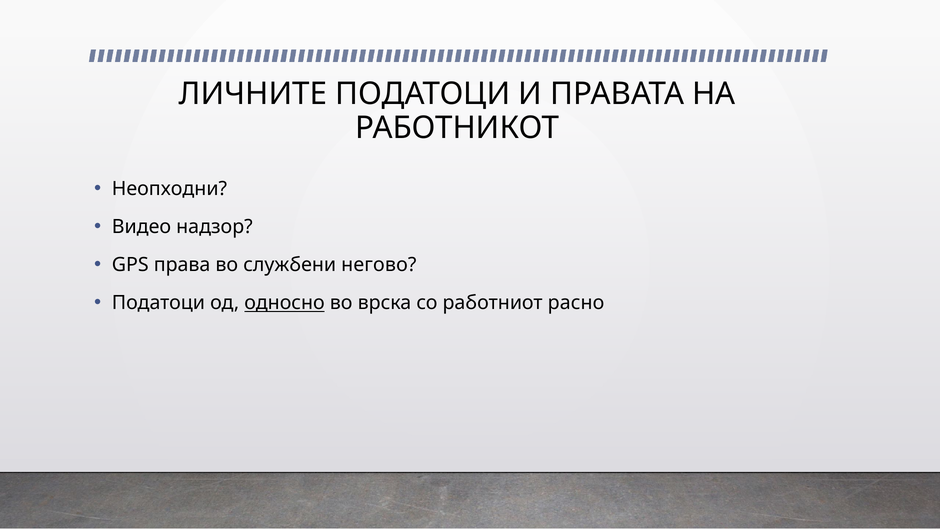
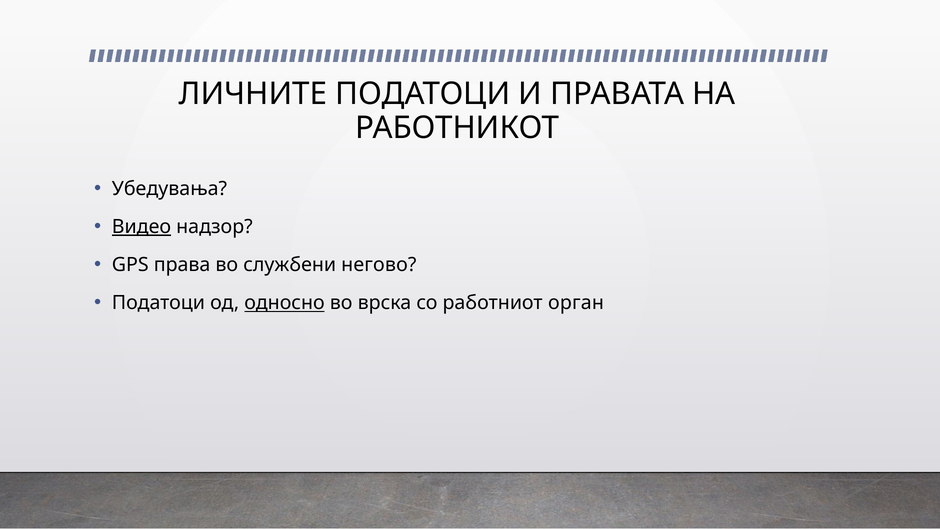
Неопходни: Неопходни -> Убедувања (169, 189)
Видео underline: none -> present (141, 227)
расно: расно -> орган (576, 303)
